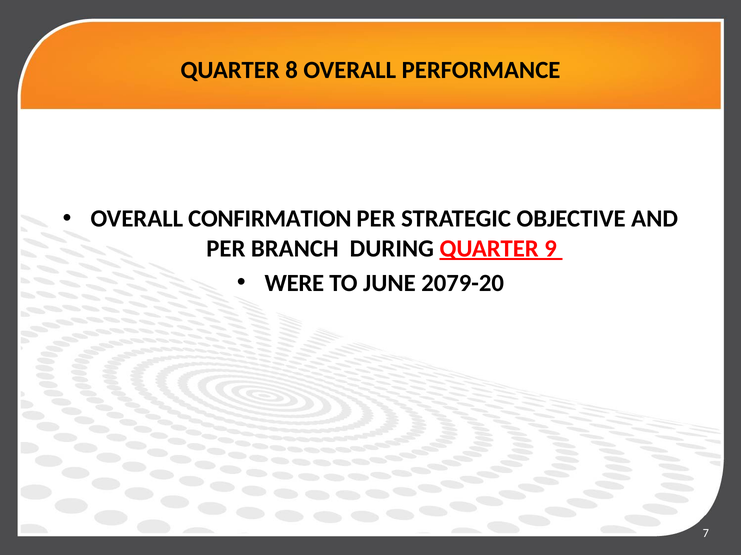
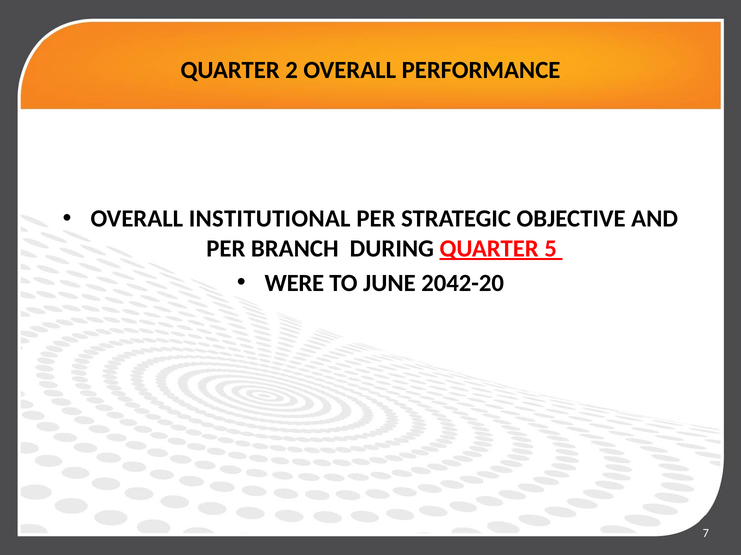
8: 8 -> 2 (292, 70)
CONFIRMATION: CONFIRMATION -> INSTITUTIONAL (270, 219)
9: 9 -> 5 (551, 249)
2079-20: 2079-20 -> 2042-20 (463, 283)
